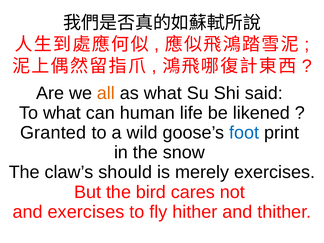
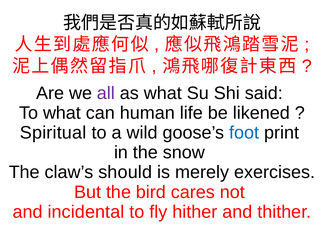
all colour: orange -> purple (106, 93)
Granted: Granted -> Spiritual (53, 133)
and exercises: exercises -> incidental (86, 212)
